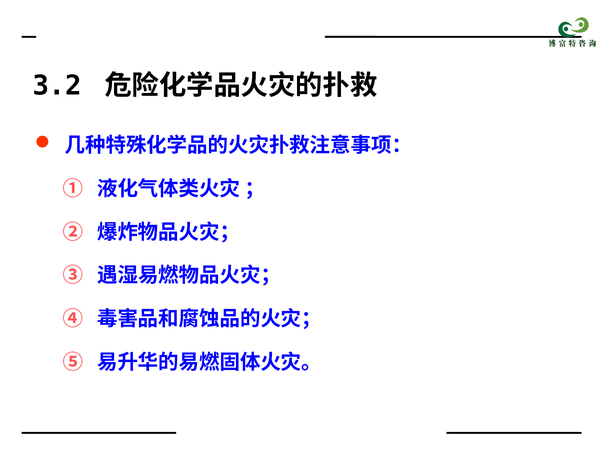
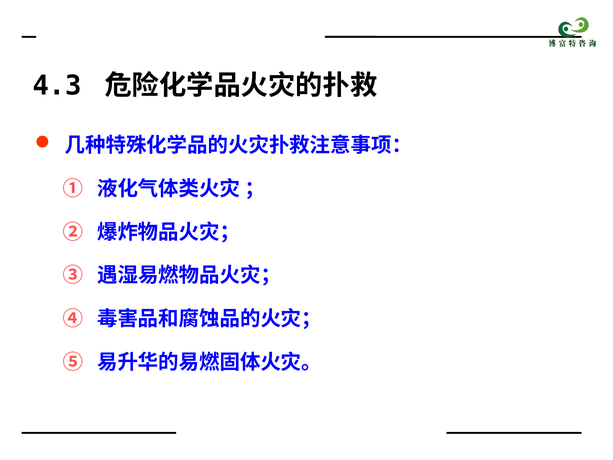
3.2: 3.2 -> 4.3 (57, 86)
